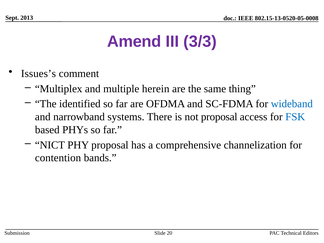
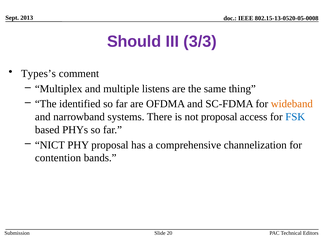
Amend: Amend -> Should (134, 42)
Issues’s: Issues’s -> Types’s (38, 74)
herein: herein -> listens (156, 89)
wideband colour: blue -> orange (292, 104)
